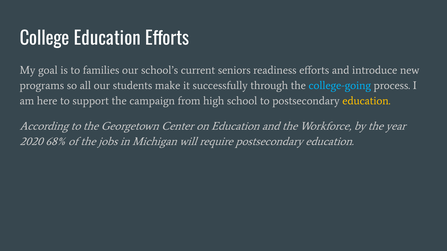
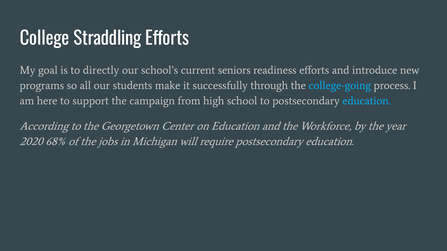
College Education: Education -> Straddling (107, 39)
families: families -> directly (101, 70)
education colour: yellow -> light blue (366, 101)
